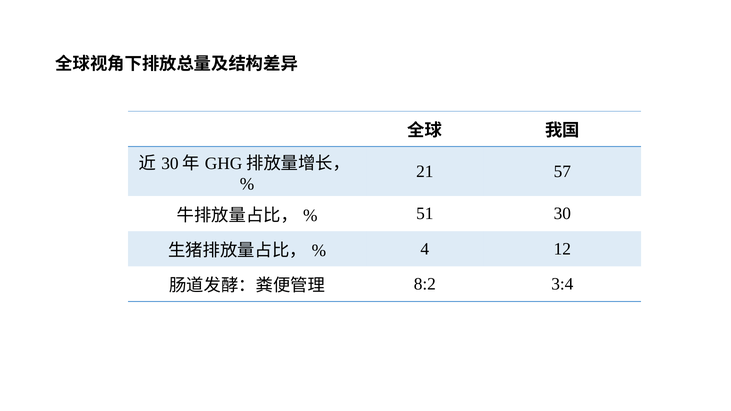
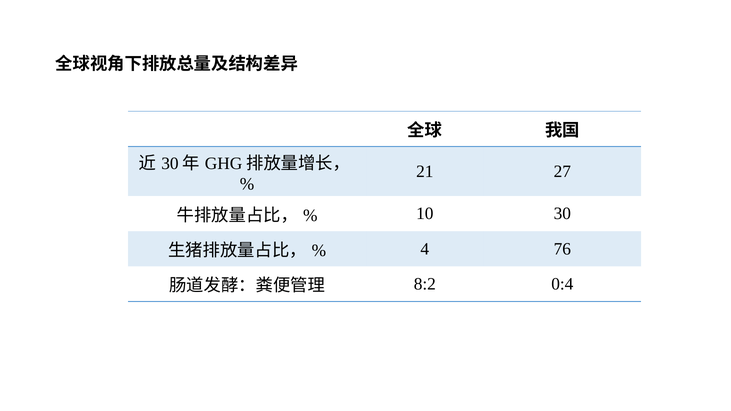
57: 57 -> 27 (562, 171)
51: 51 -> 10 (425, 214)
12: 12 -> 76 (562, 249)
3:4: 3:4 -> 0:4 (562, 284)
